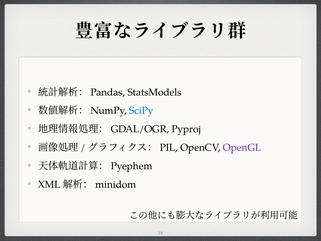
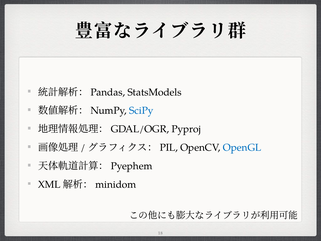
OpenGL colour: purple -> blue (242, 147)
